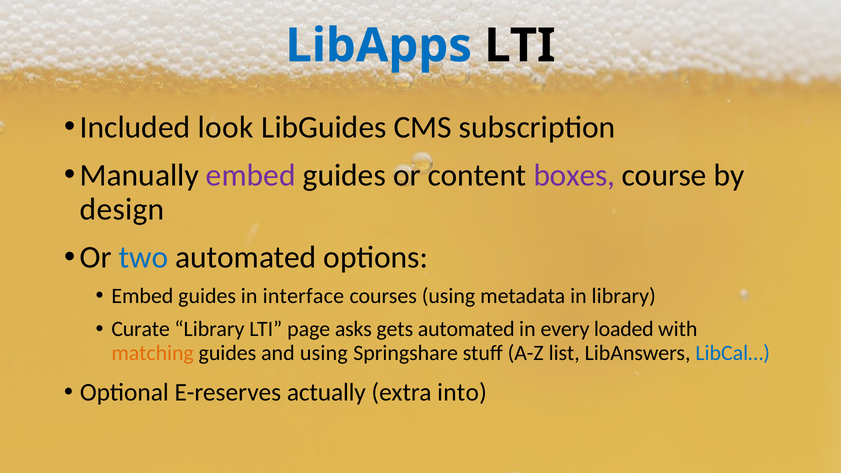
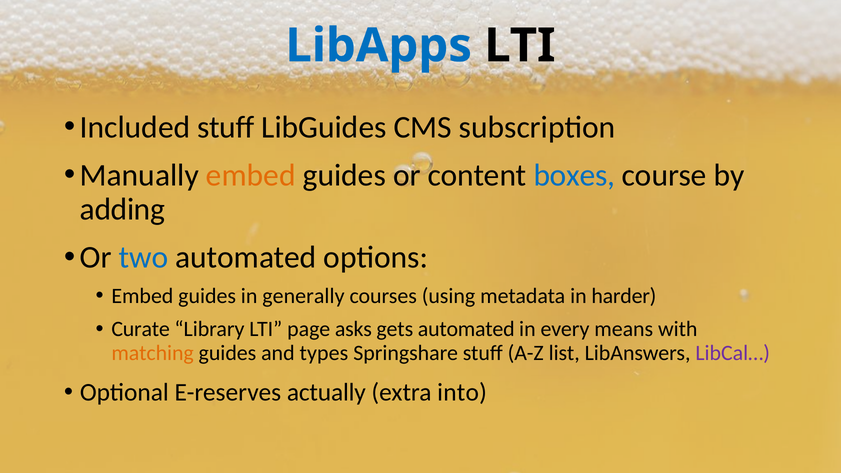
Included look: look -> stuff (226, 127)
embed colour: purple -> orange (251, 175)
boxes colour: purple -> blue (574, 175)
design: design -> adding (122, 209)
interface: interface -> generally (303, 296)
in library: library -> harder (624, 296)
loaded: loaded -> means (624, 329)
and using: using -> types (324, 353)
LibCal… colour: blue -> purple (733, 353)
